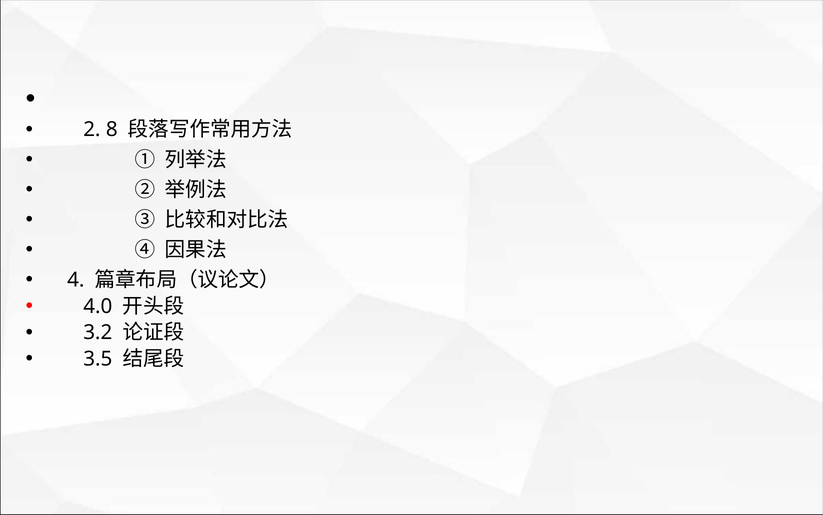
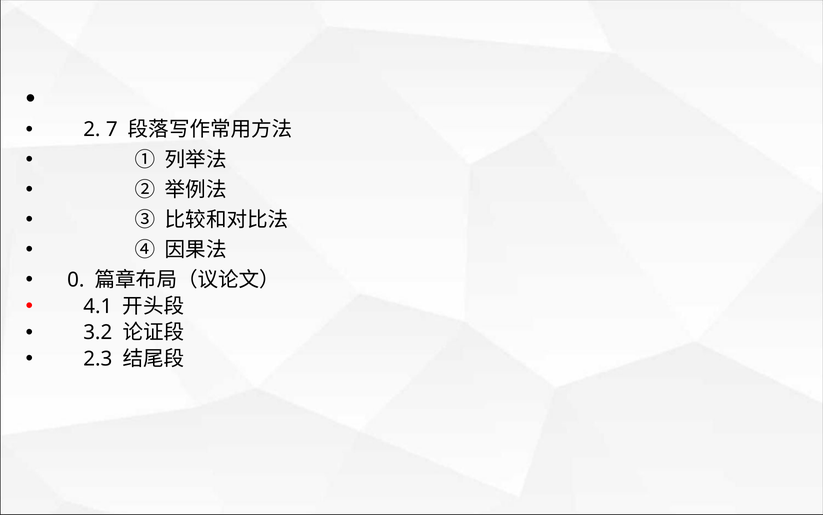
8: 8 -> 7 (112, 129)
4: 4 -> 0 (76, 280)
4.0: 4.0 -> 4.1 (98, 306)
3.5: 3.5 -> 2.3 (98, 359)
